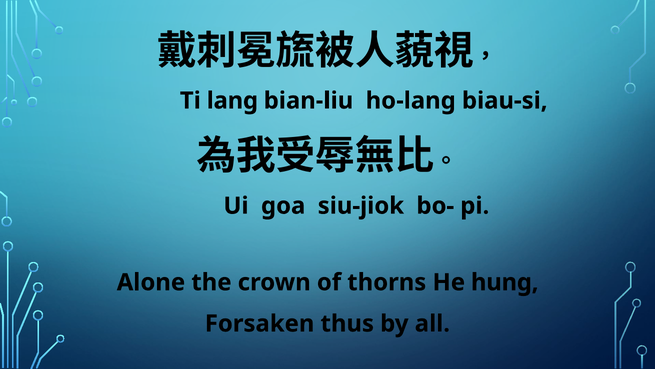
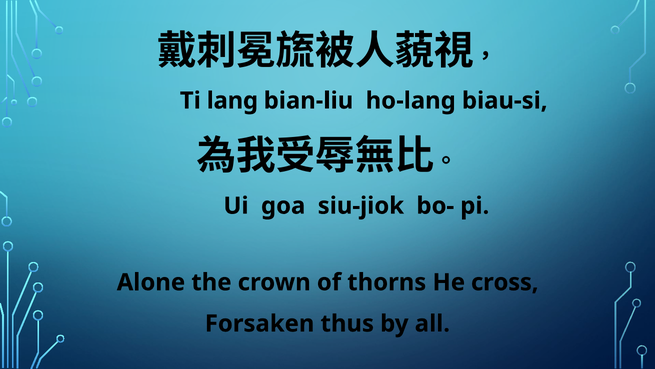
hung: hung -> cross (505, 282)
